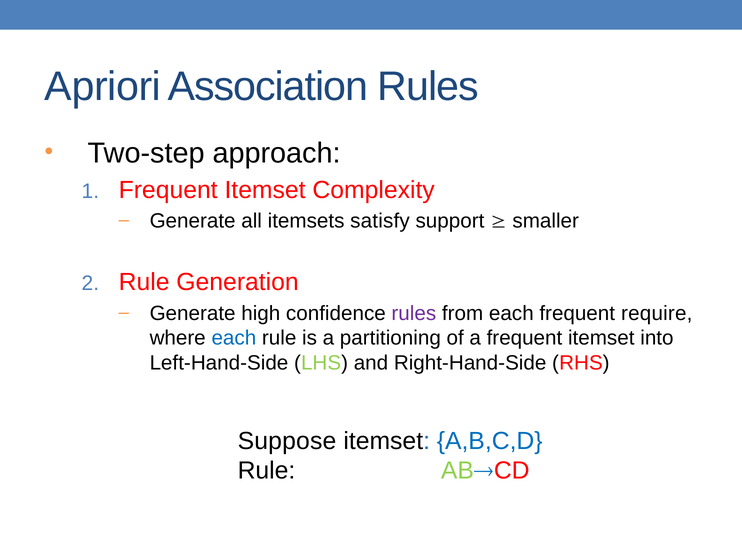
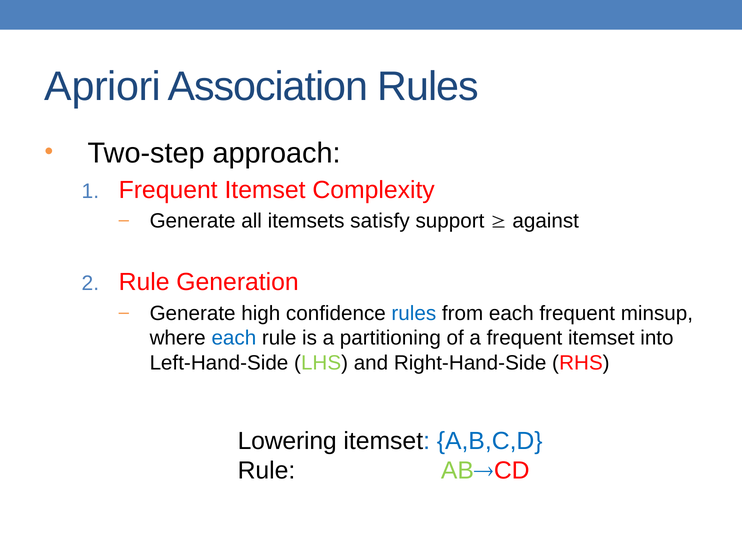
smaller: smaller -> against (546, 221)
rules colour: purple -> blue (414, 313)
require: require -> minsup (657, 313)
Suppose: Suppose -> Lowering (287, 441)
